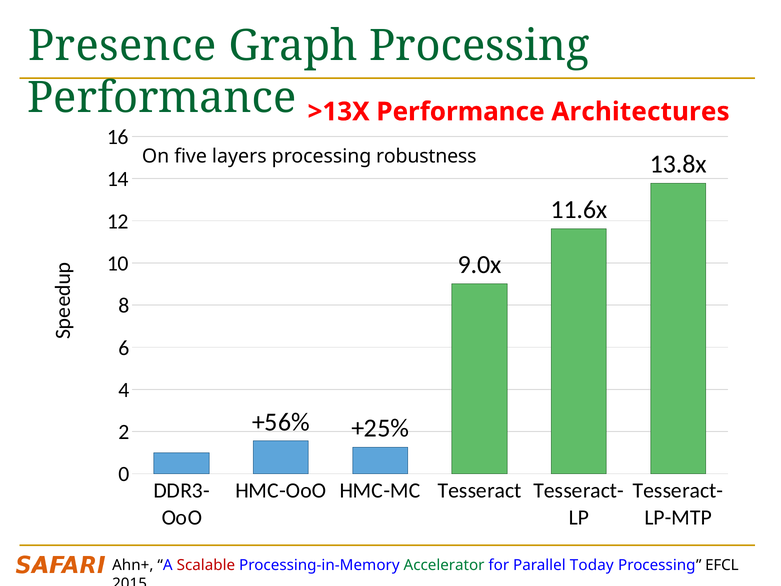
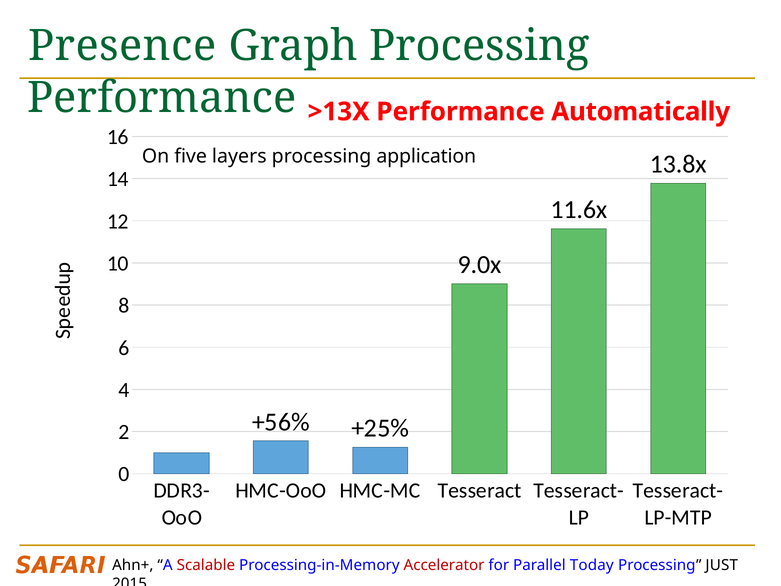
Architectures: Architectures -> Automatically (641, 112)
robustness: robustness -> application (426, 156)
Accelerator colour: green -> red (444, 565)
EFCL: EFCL -> JUST (722, 565)
